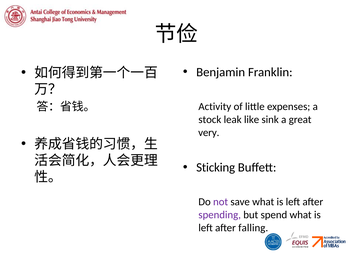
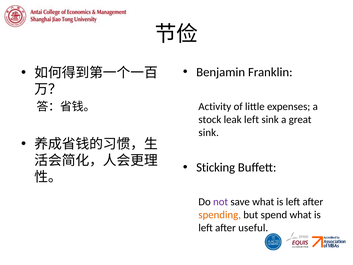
leak like: like -> left (252, 119)
very: very -> sink (209, 132)
spending colour: purple -> orange (220, 215)
falling: falling -> useful (253, 228)
